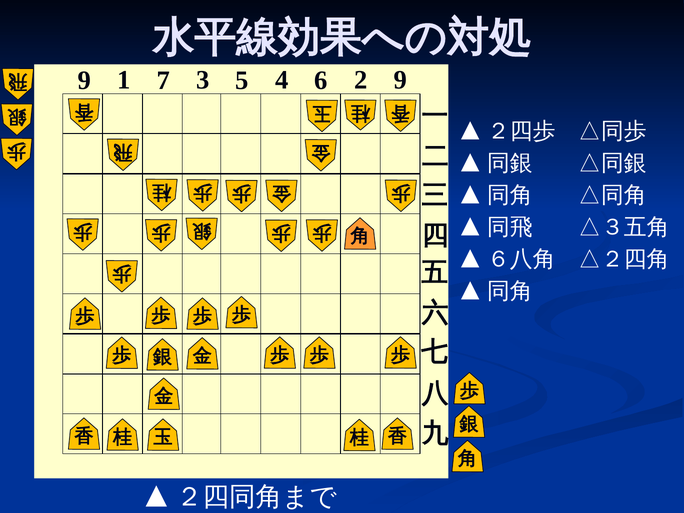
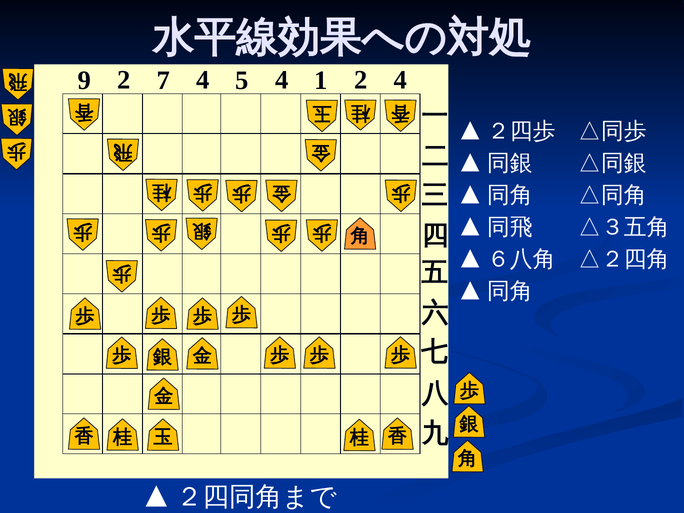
9 1: 1 -> 2 (124, 80)
7 3: 3 -> 4 (203, 80)
6: 6 -> 1 (321, 80)
2 9: 9 -> 4 (400, 80)
